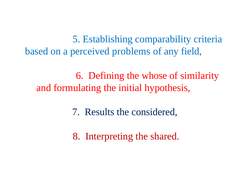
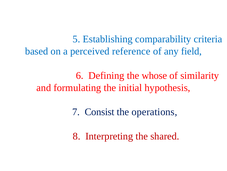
problems: problems -> reference (131, 51)
Results: Results -> Consist (100, 111)
considered: considered -> operations (154, 111)
